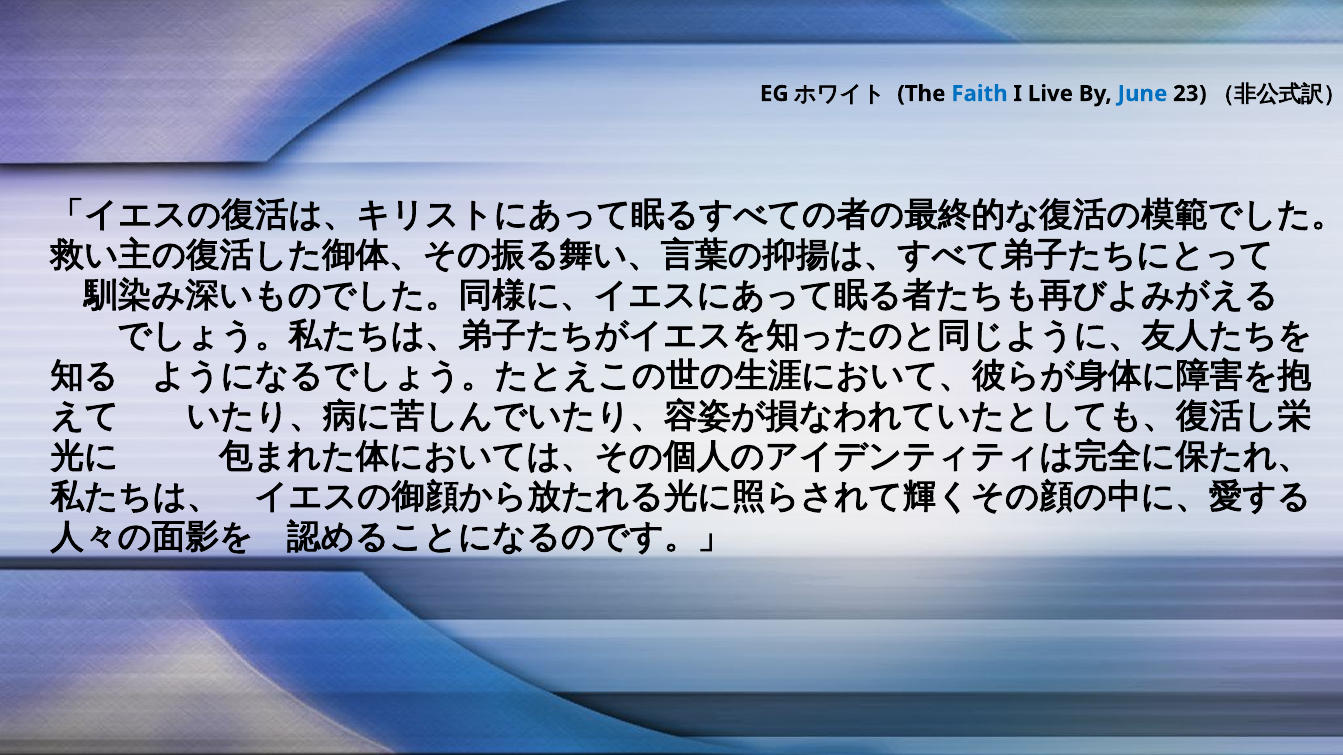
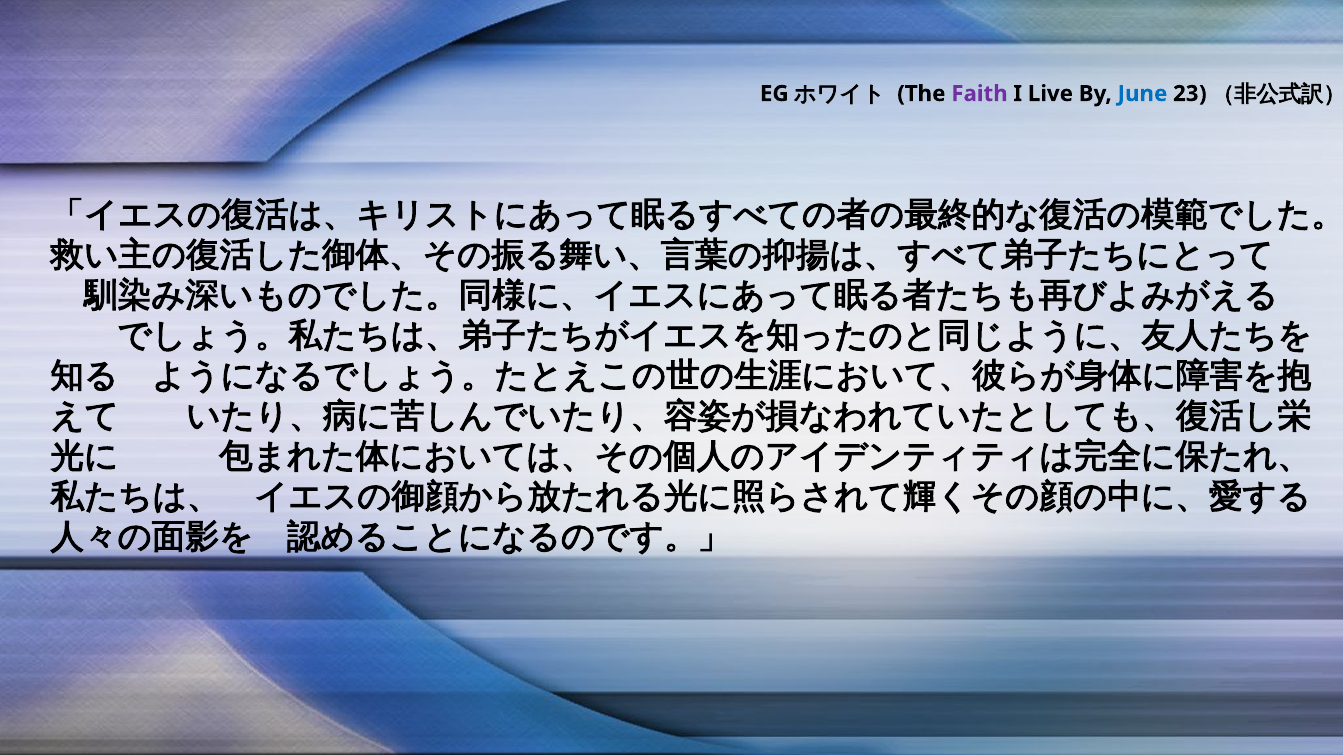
Faith colour: blue -> purple (979, 94)
